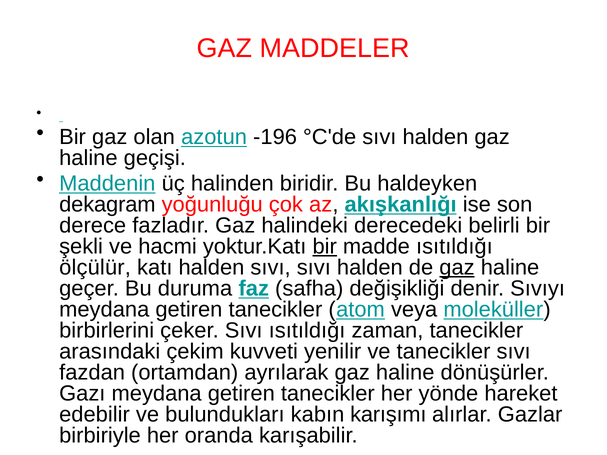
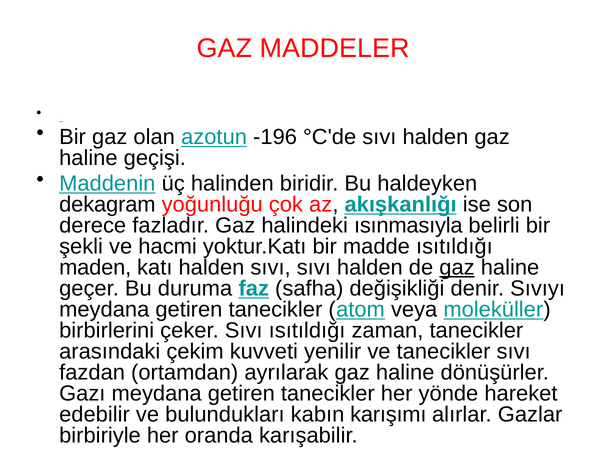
derecedeki: derecedeki -> ısınmasıyla (408, 225)
bir underline: present -> none (325, 247)
ölçülür: ölçülür -> maden (95, 268)
